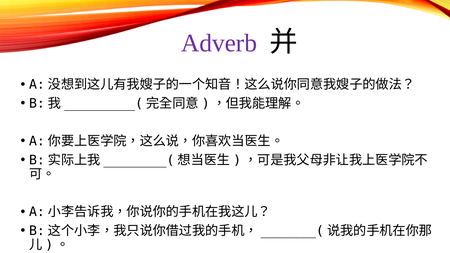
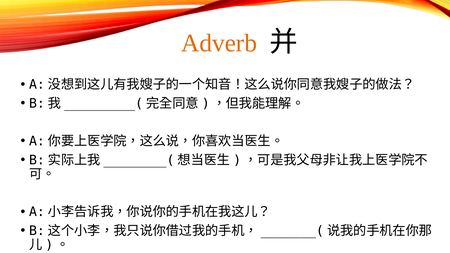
Adverb colour: purple -> orange (219, 43)
